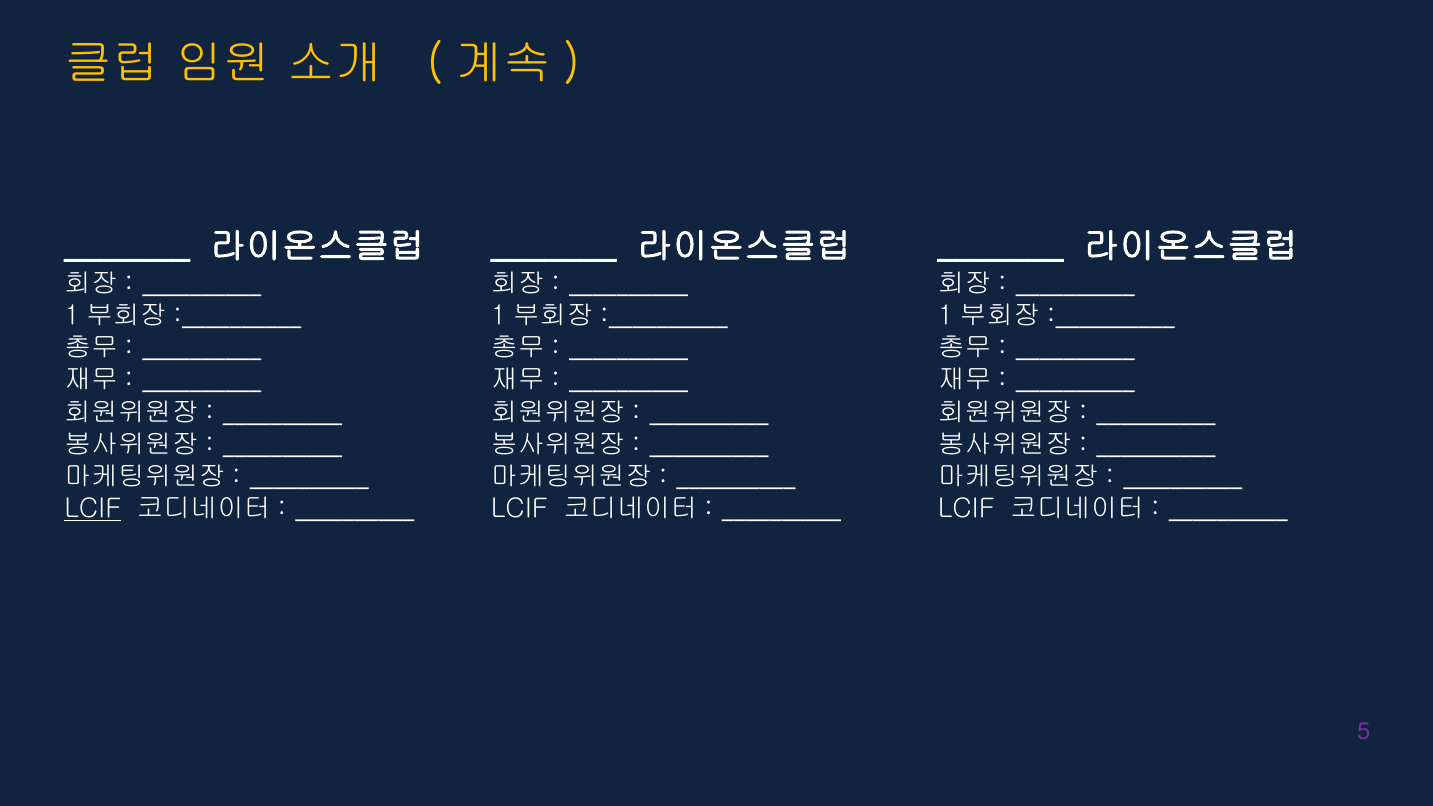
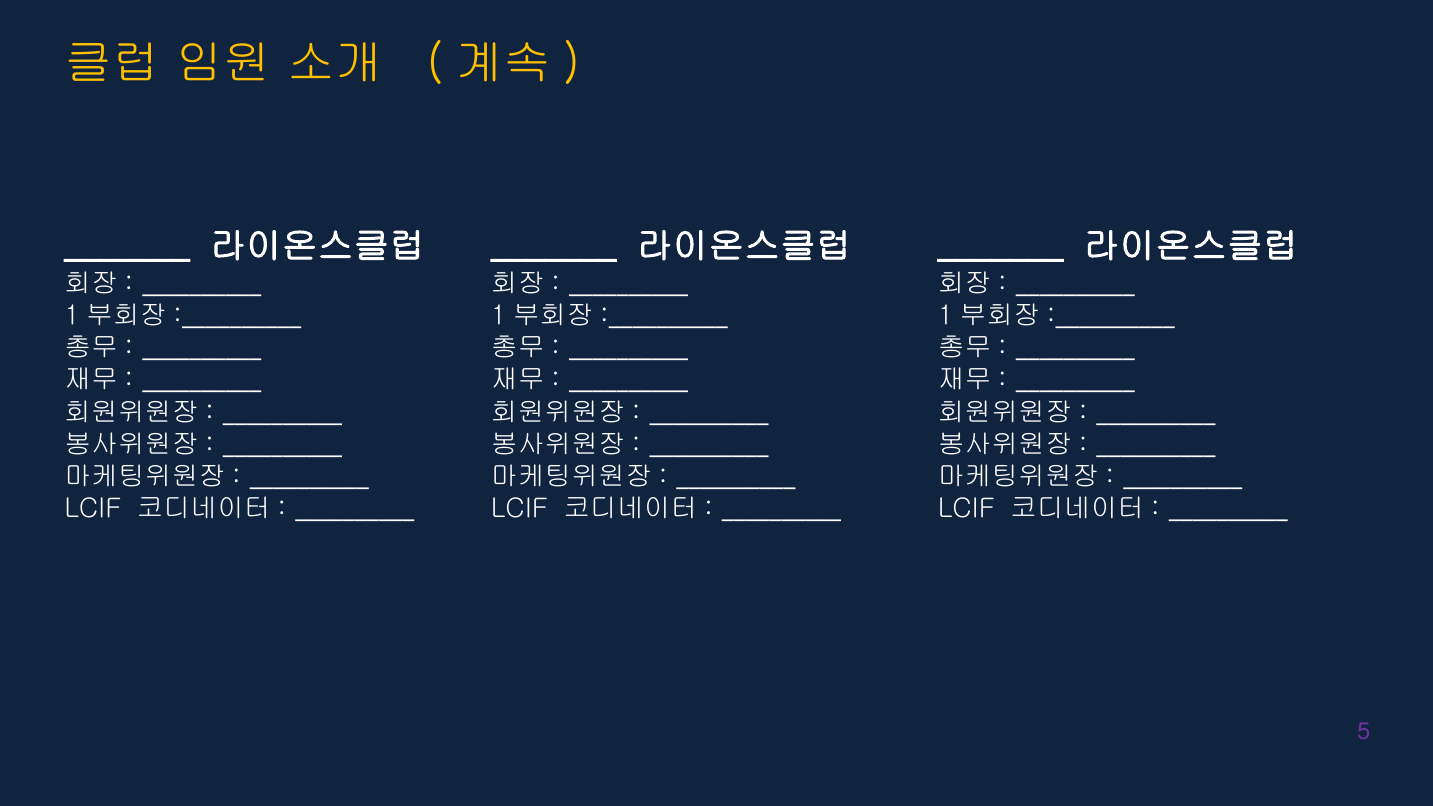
LCIF underline: present -> none (93, 509)
